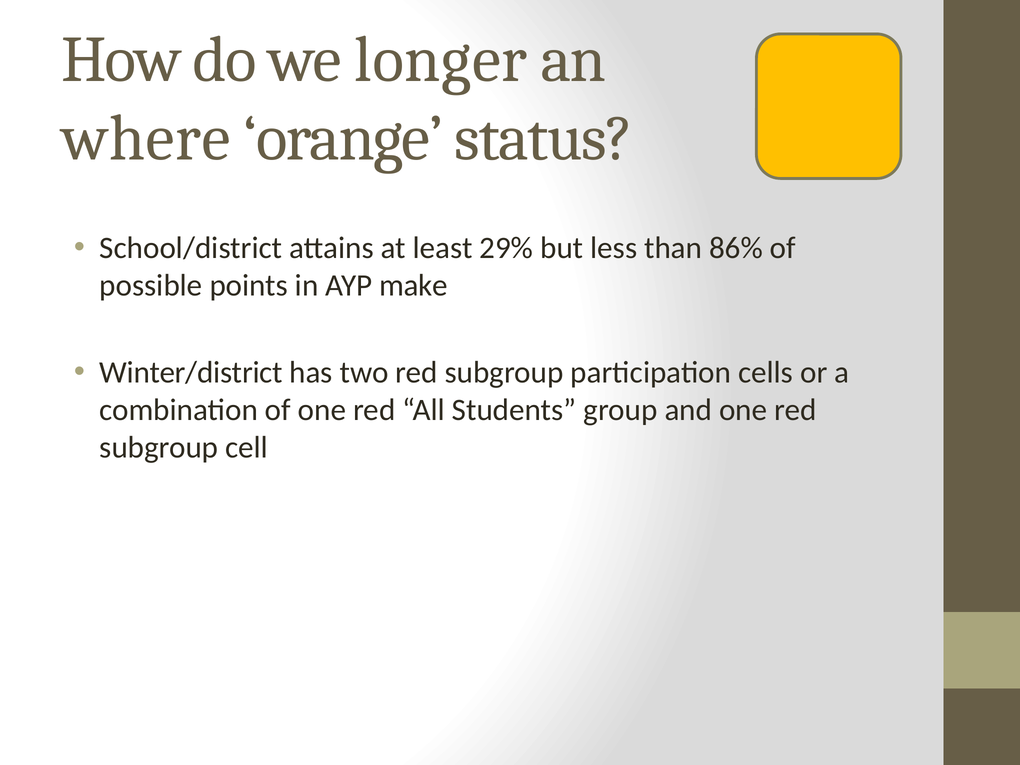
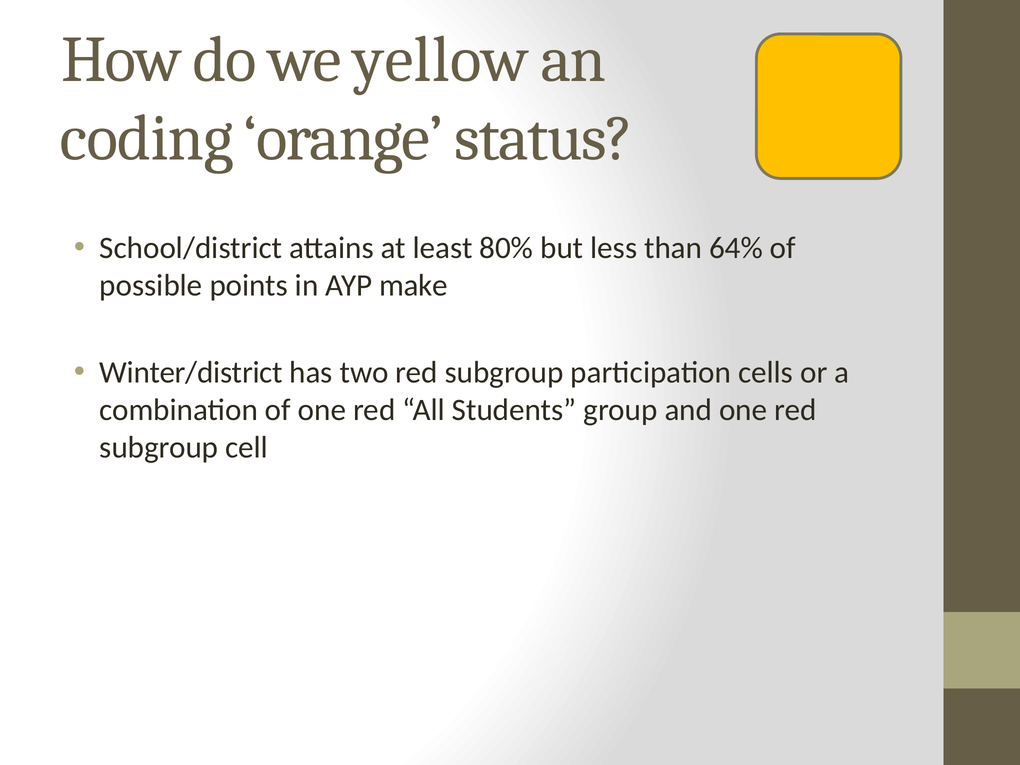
longer: longer -> yellow (441, 60)
where: where -> coding (147, 138)
29%: 29% -> 80% (506, 248)
86%: 86% -> 64% (736, 248)
